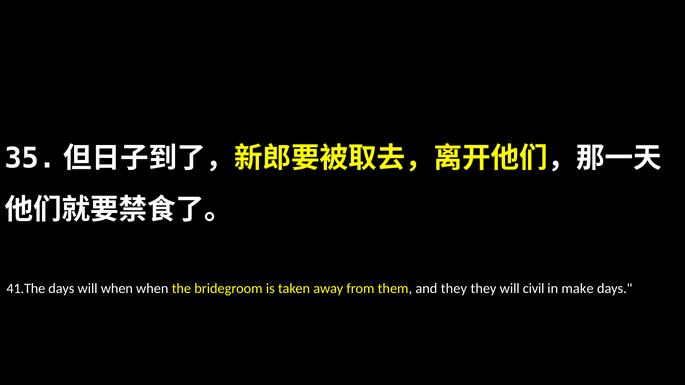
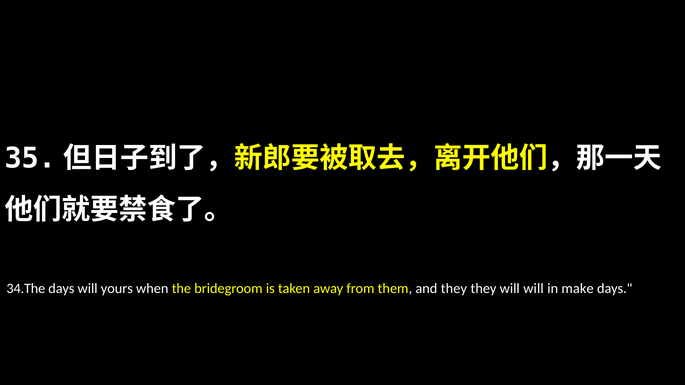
41.The: 41.The -> 34.The (26, 289)
will when: when -> yours (117, 289)
will civil: civil -> will (533, 289)
